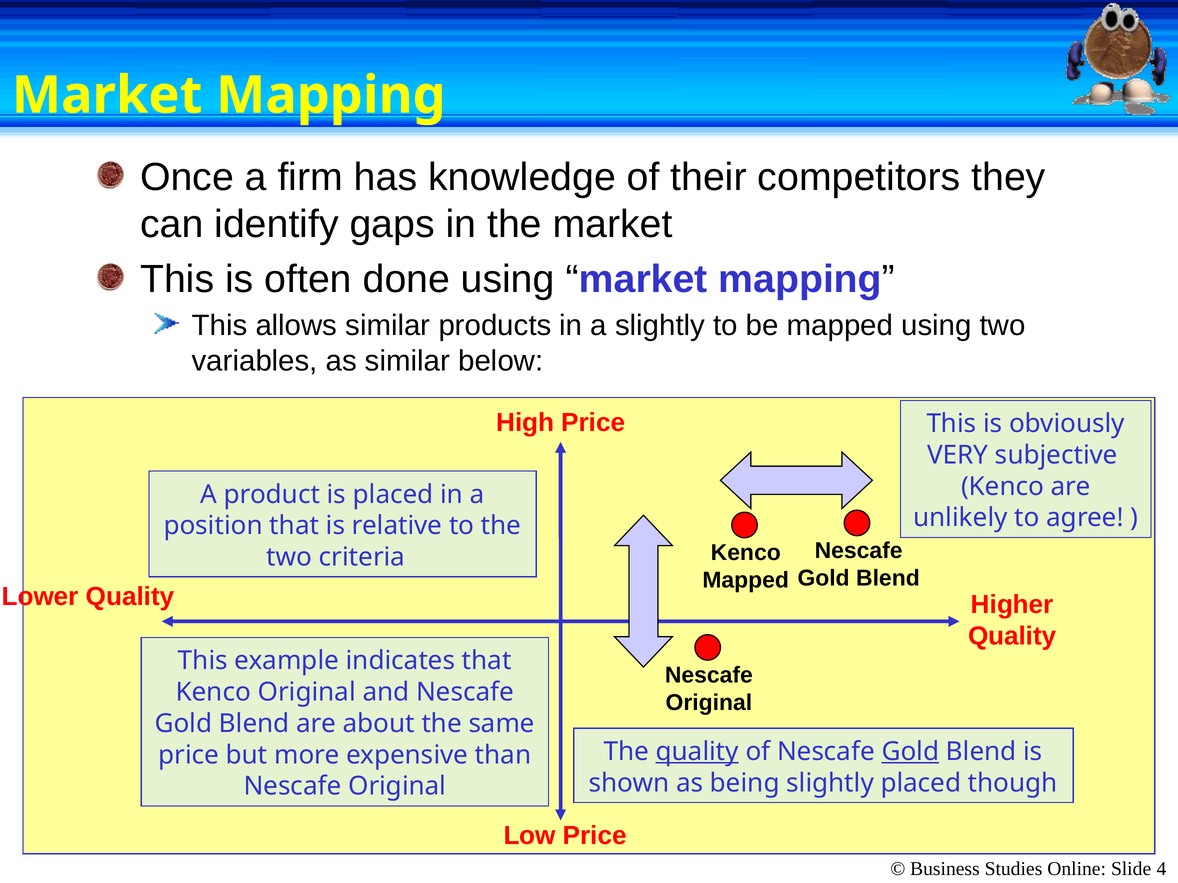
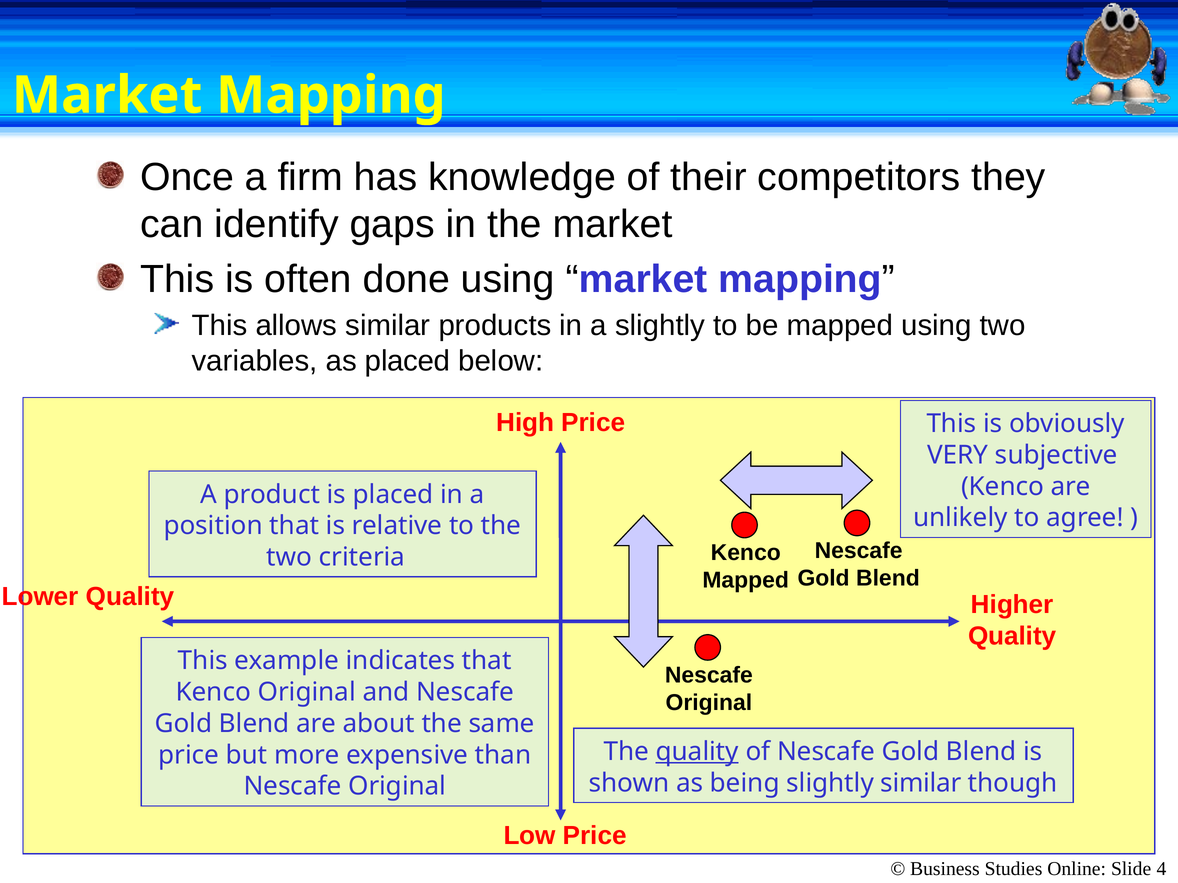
as similar: similar -> placed (408, 361)
Gold underline: present -> none (910, 752)
slightly placed: placed -> similar (921, 783)
